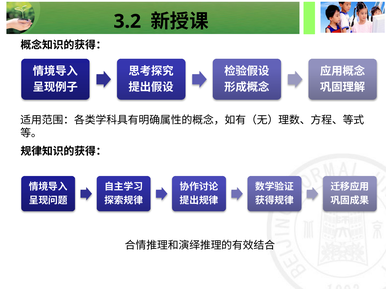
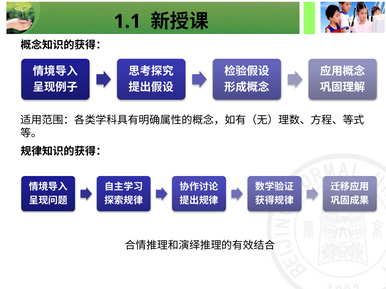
3.2: 3.2 -> 1.1 (127, 21)
